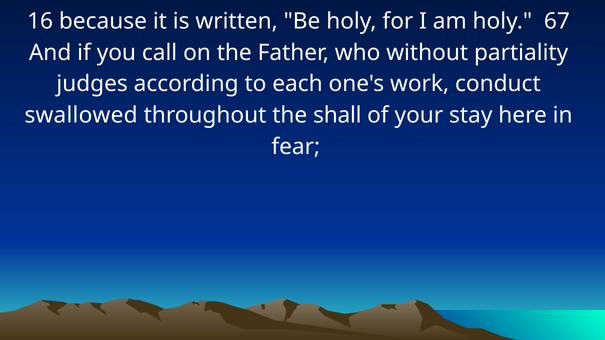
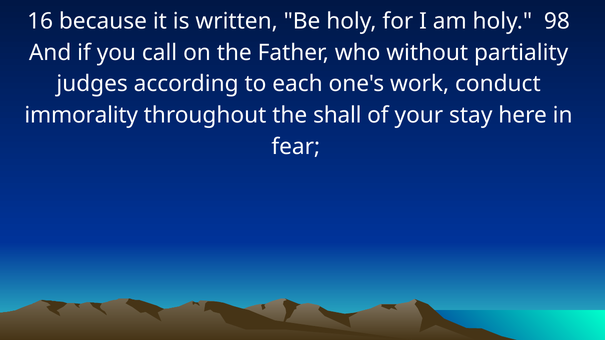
67: 67 -> 98 (557, 21)
swallowed: swallowed -> immorality (81, 115)
